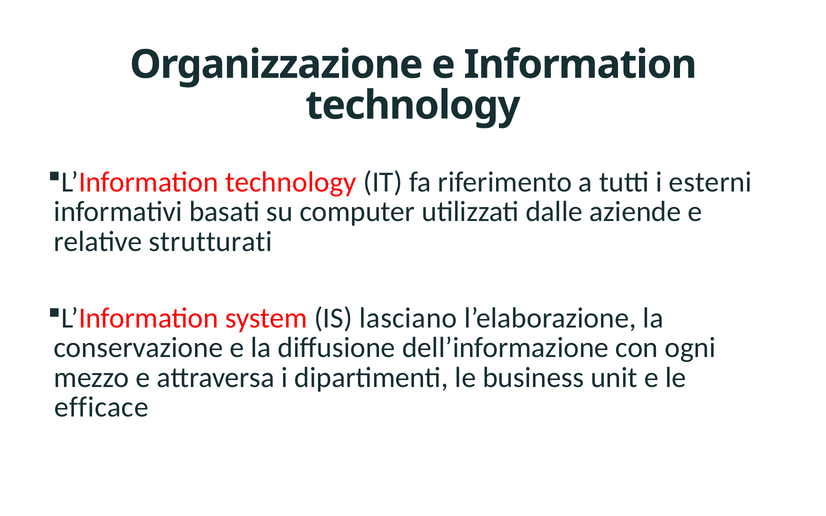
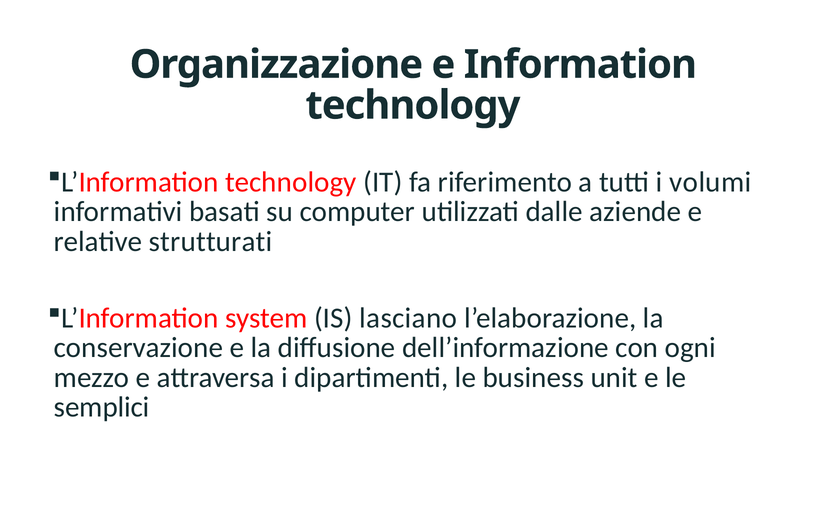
esterni: esterni -> volumi (710, 182)
efficace: efficace -> semplici (102, 407)
